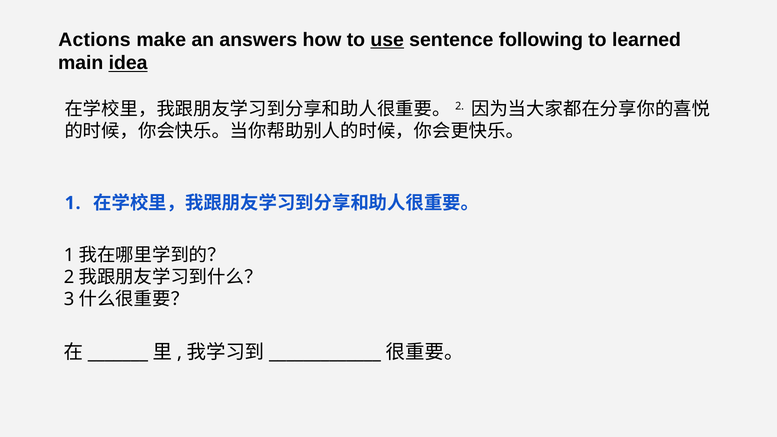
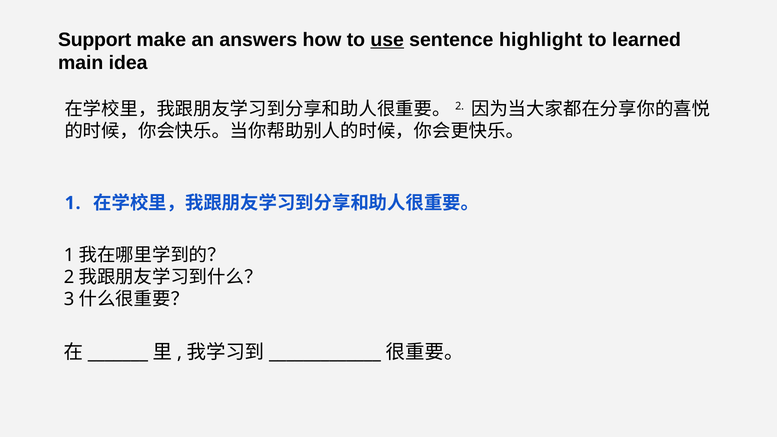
Actions: Actions -> Support (95, 40)
following: following -> highlight (541, 40)
idea underline: present -> none (128, 63)
